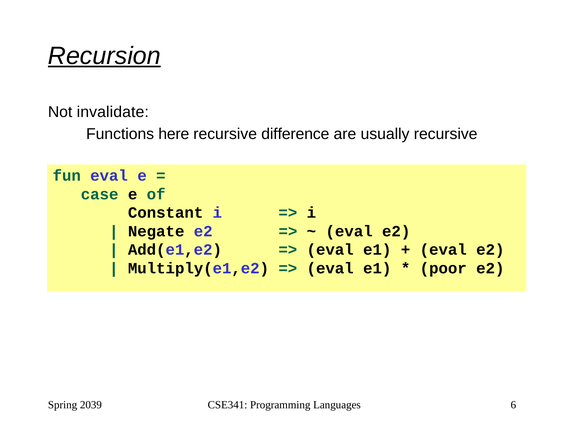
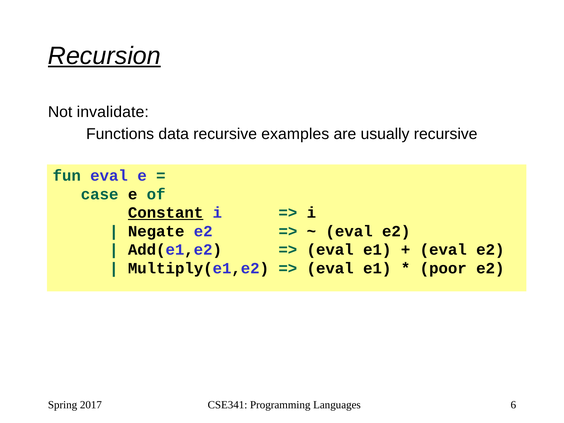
here: here -> data (174, 134)
difference: difference -> examples (295, 134)
Constant underline: none -> present (166, 213)
2039: 2039 -> 2017 (91, 405)
